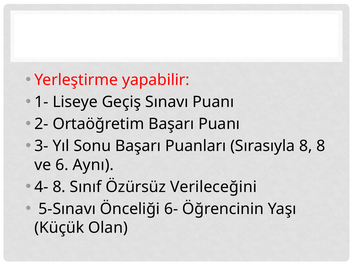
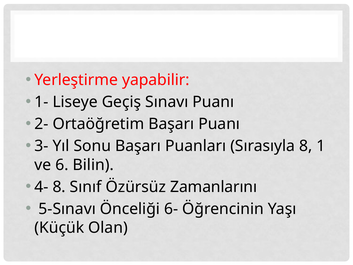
8 8: 8 -> 1 (321, 146)
Aynı: Aynı -> Bilin (93, 165)
Verileceğini: Verileceğini -> Zamanlarını (214, 187)
